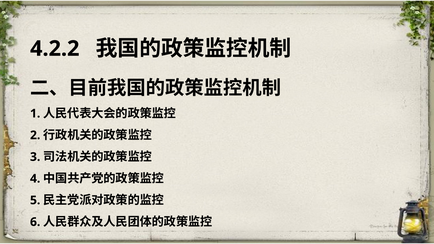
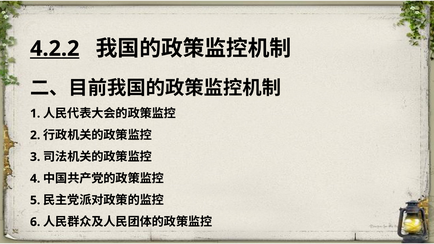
4.2.2 underline: none -> present (55, 49)
